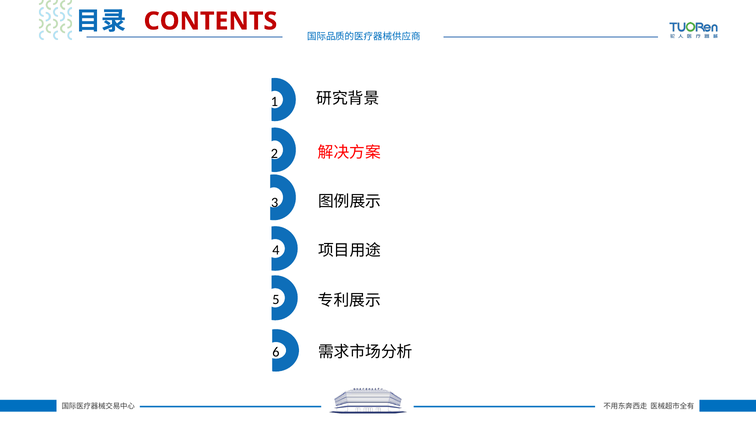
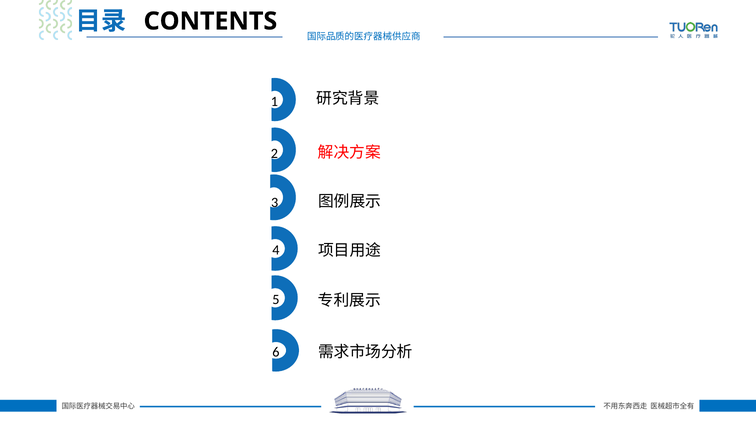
CONTENTS colour: red -> black (210, 21)
